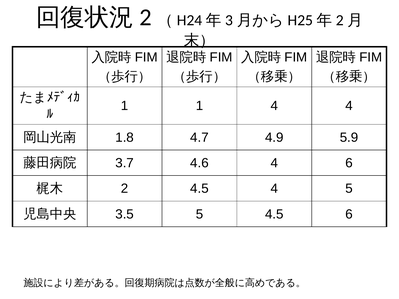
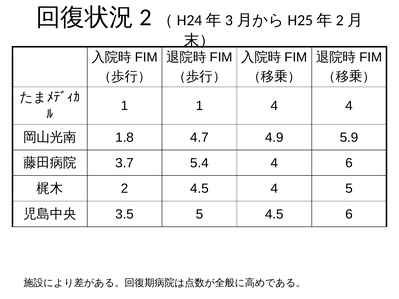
4.6: 4.6 -> 5.4 (199, 163)
